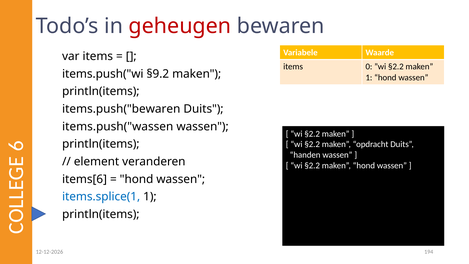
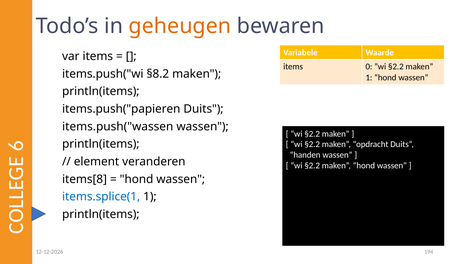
geheugen colour: red -> orange (180, 26)
§9.2: §9.2 -> §8.2 (158, 74)
items.push("bewaren: items.push("bewaren -> items.push("papieren (121, 109)
items[6: items[6 -> items[8 (85, 179)
